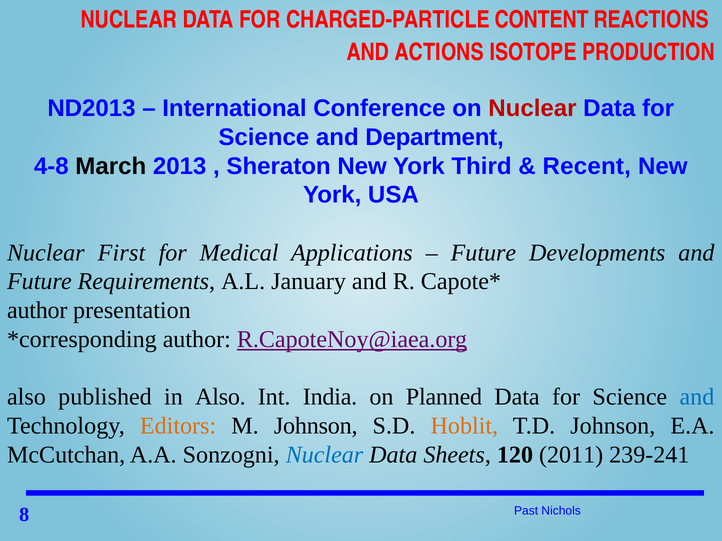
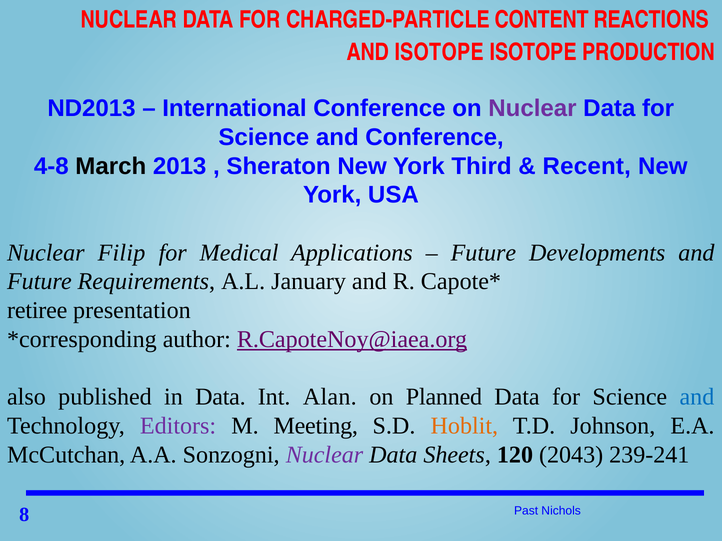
AND ACTIONS: ACTIONS -> ISOTOPE (439, 53)
Nuclear colour: red -> purple (532, 108)
and Department: Department -> Conference (434, 137)
First: First -> Filip (121, 253)
author: author -> retiree (37, 311)
in Also: Also -> Data (220, 397)
India: India -> Alan (330, 397)
Editors colour: orange -> purple (178, 426)
M Johnson: Johnson -> Meeting (316, 426)
Nuclear colour: blue -> purple (324, 455)
2011: 2011 -> 2043 (571, 455)
